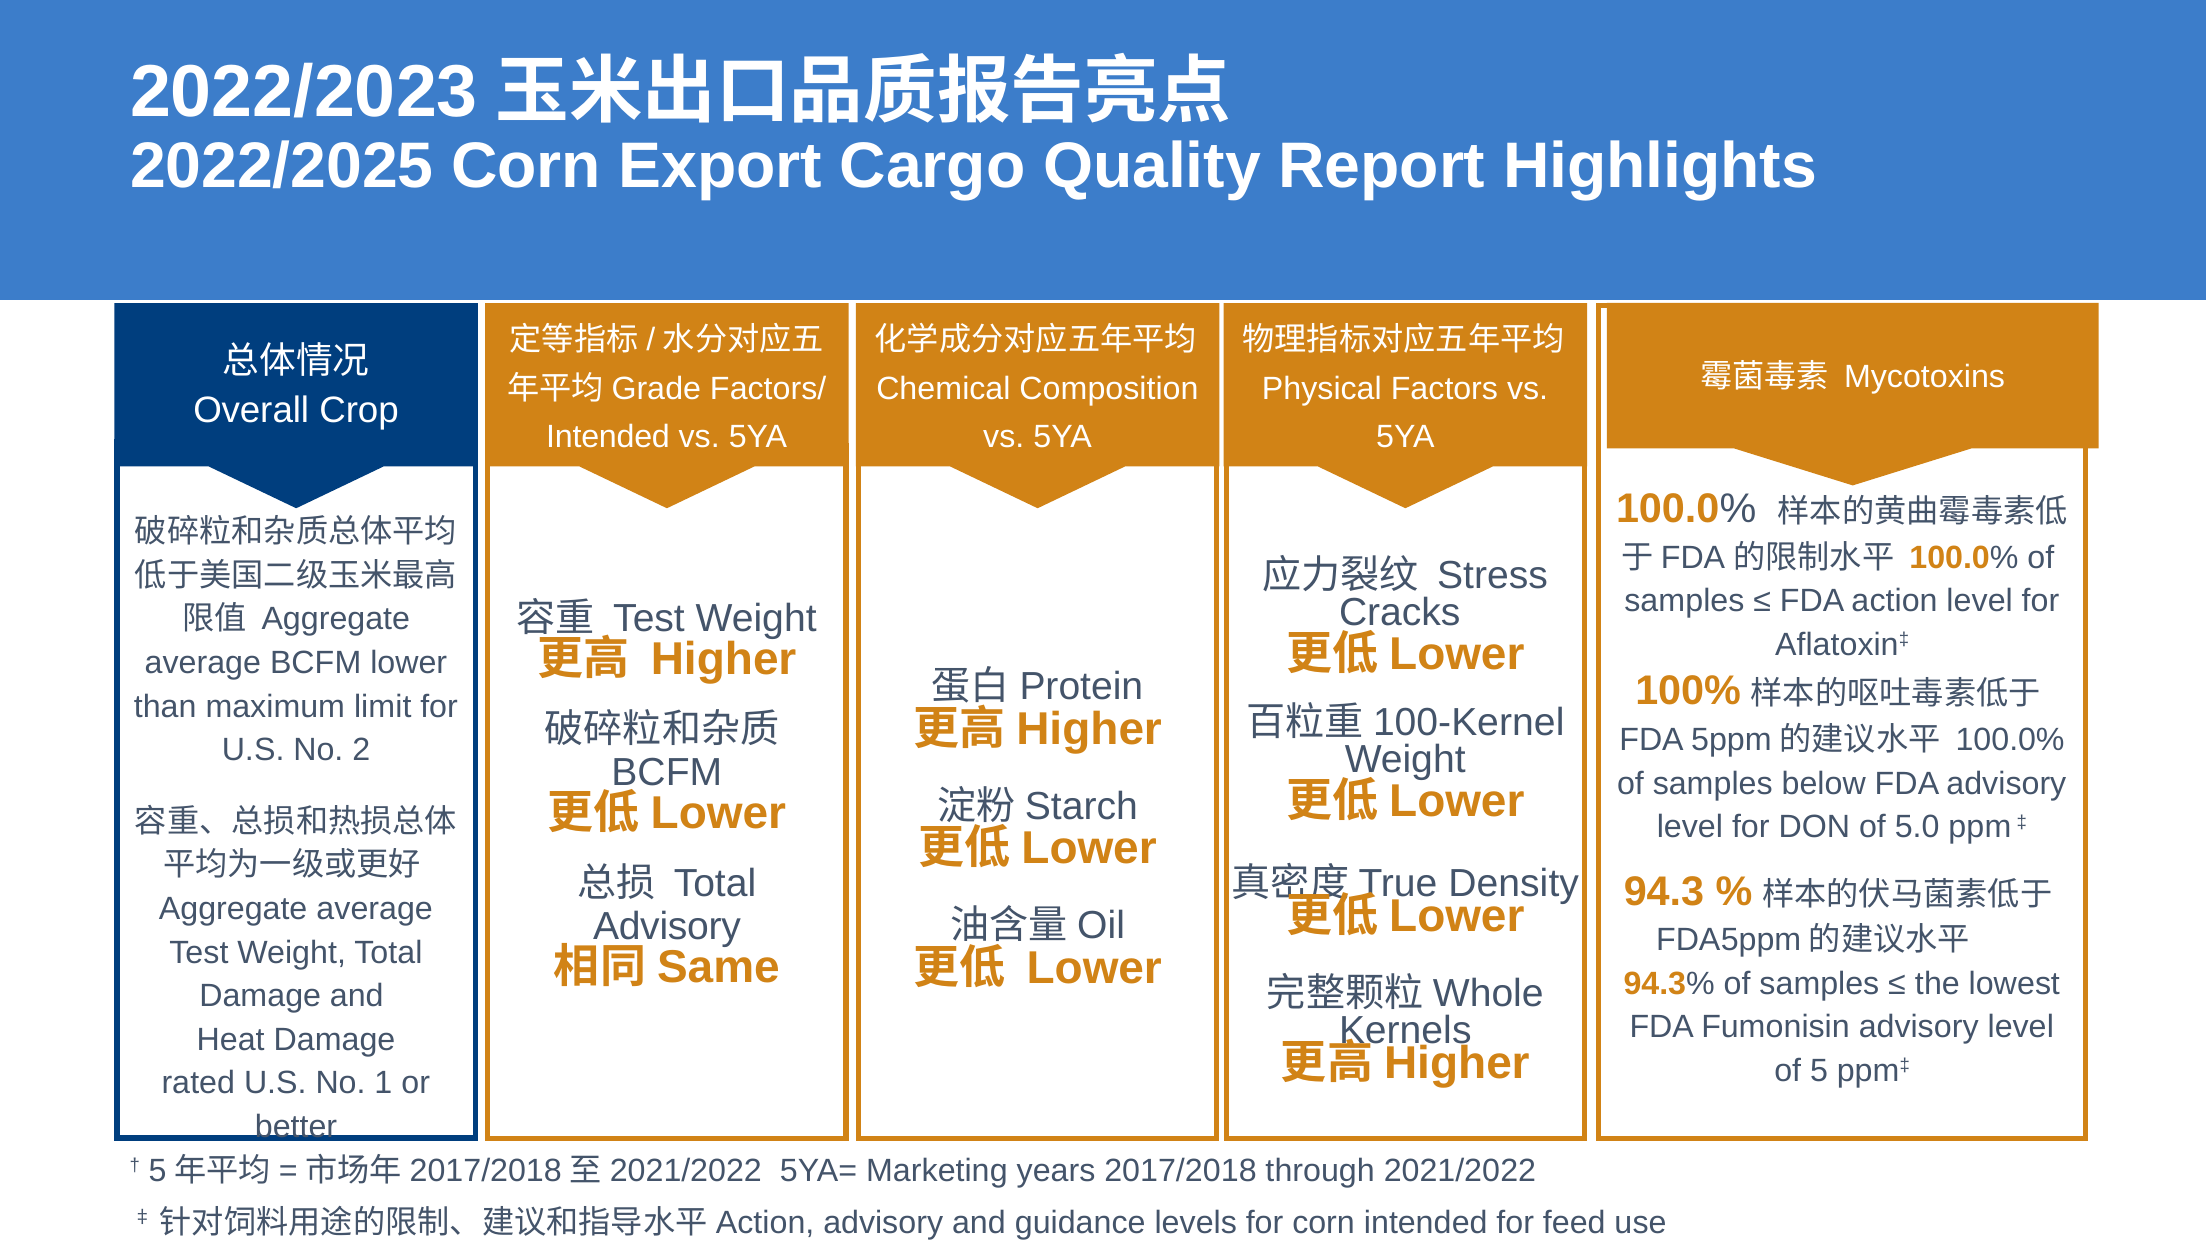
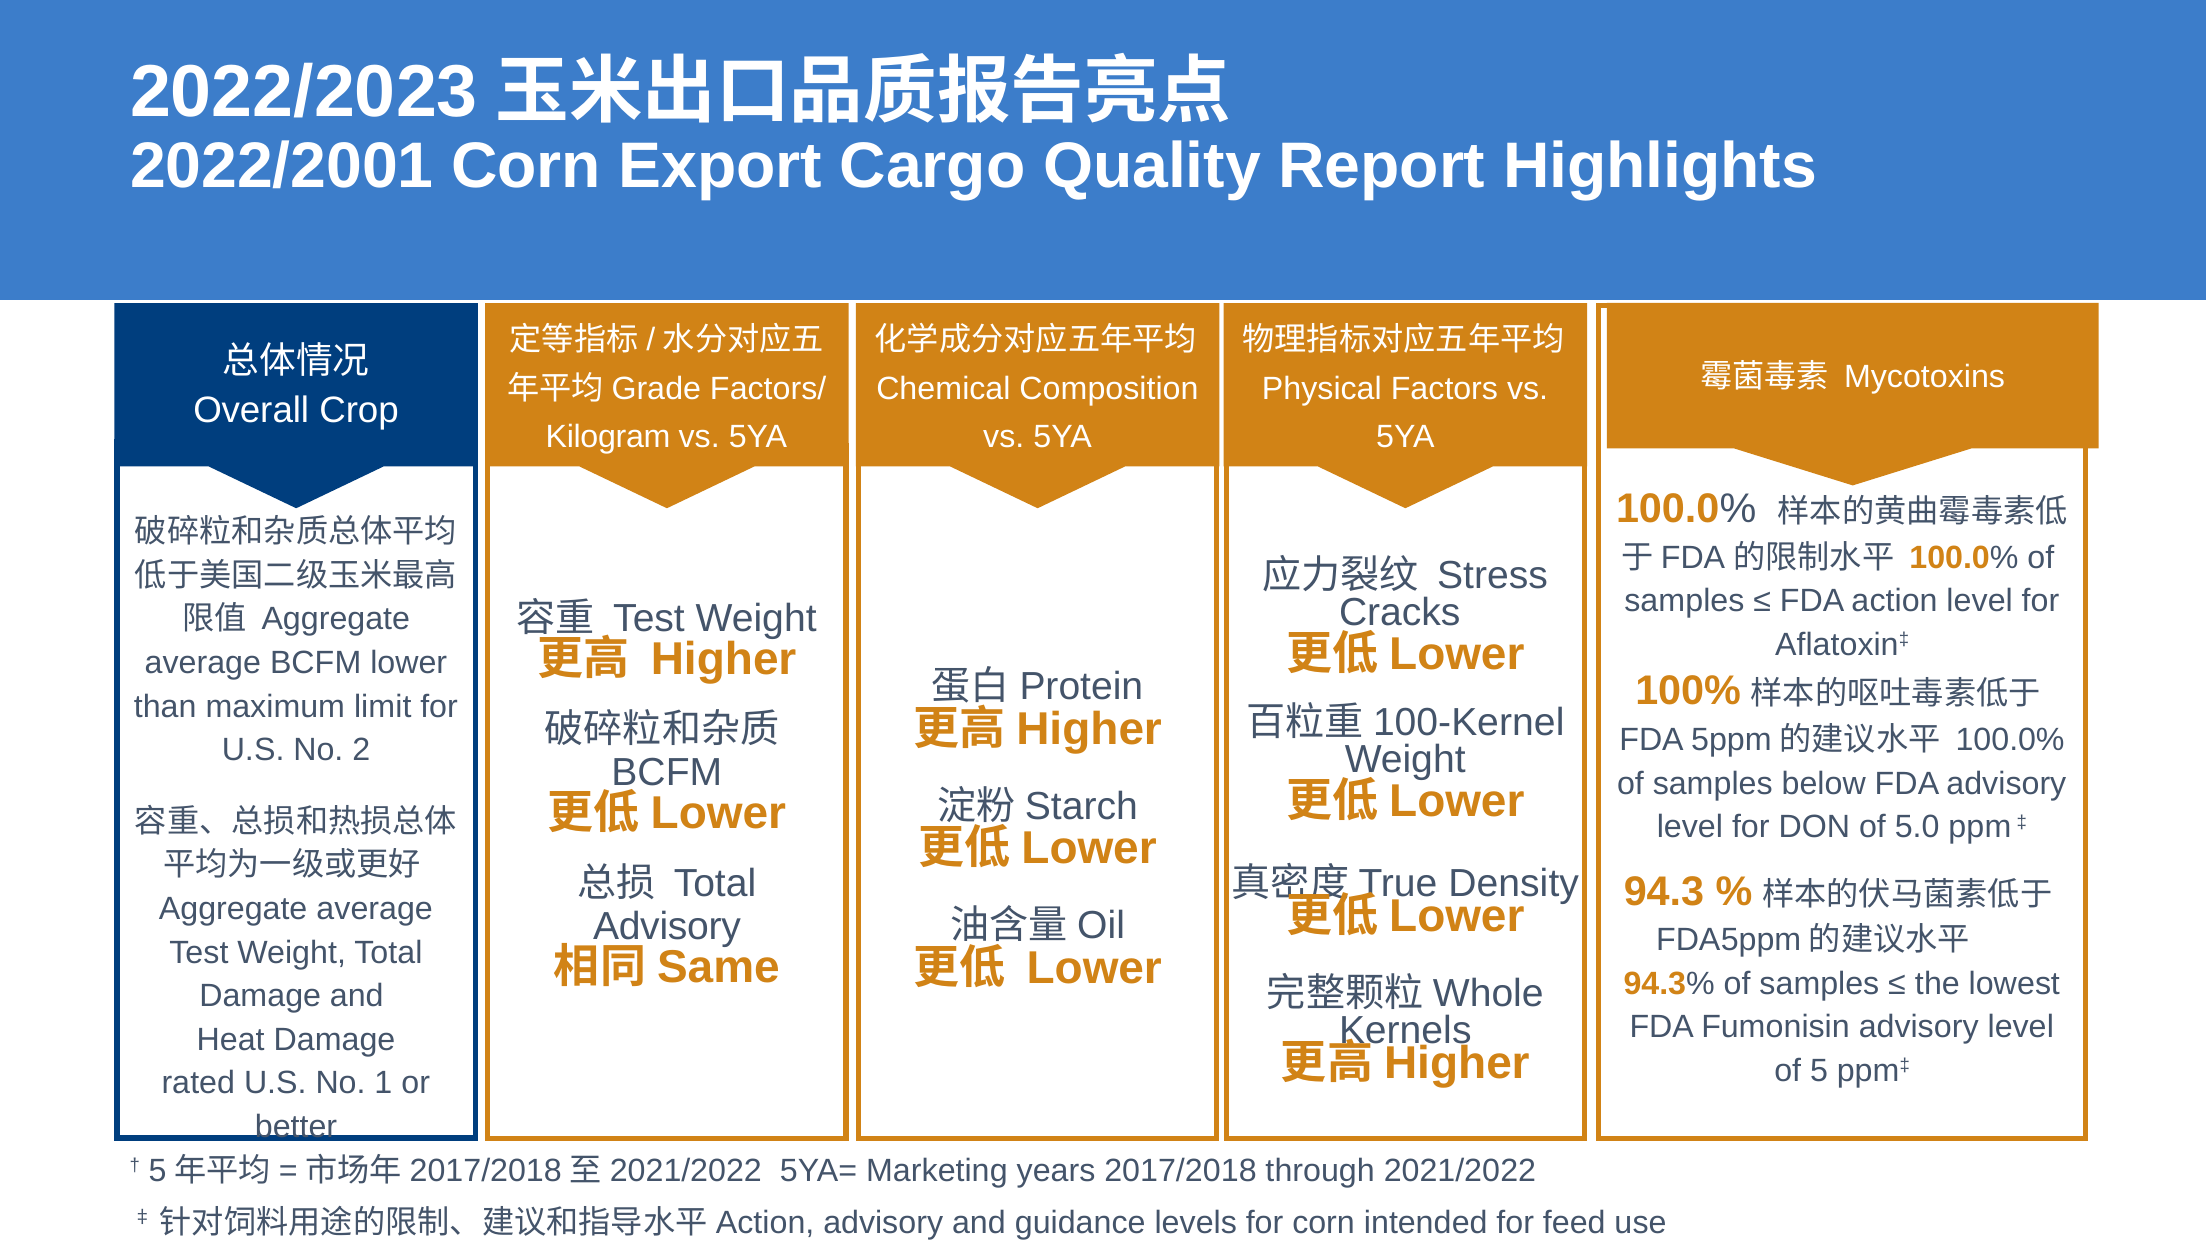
2022/2025: 2022/2025 -> 2022/2001 (282, 166)
Intended: Intended -> Kilogram (608, 437)
